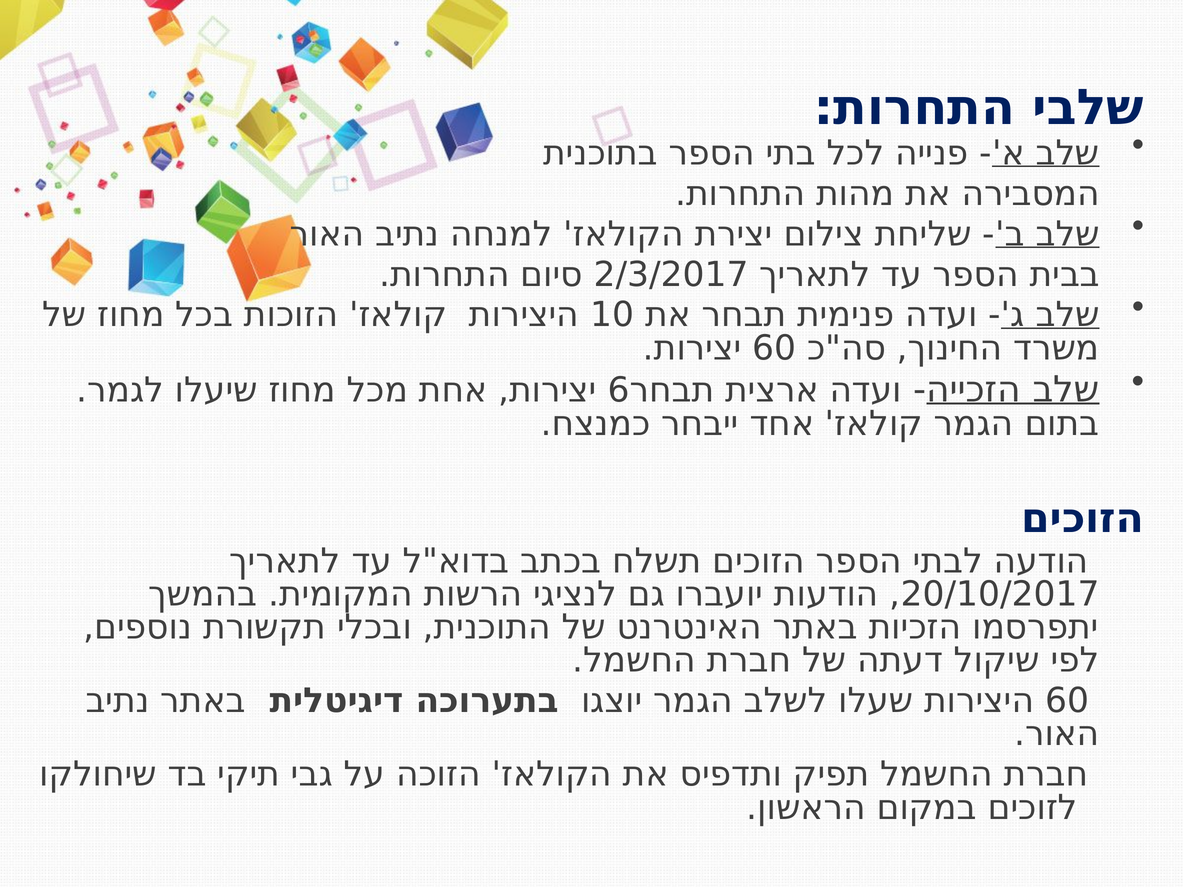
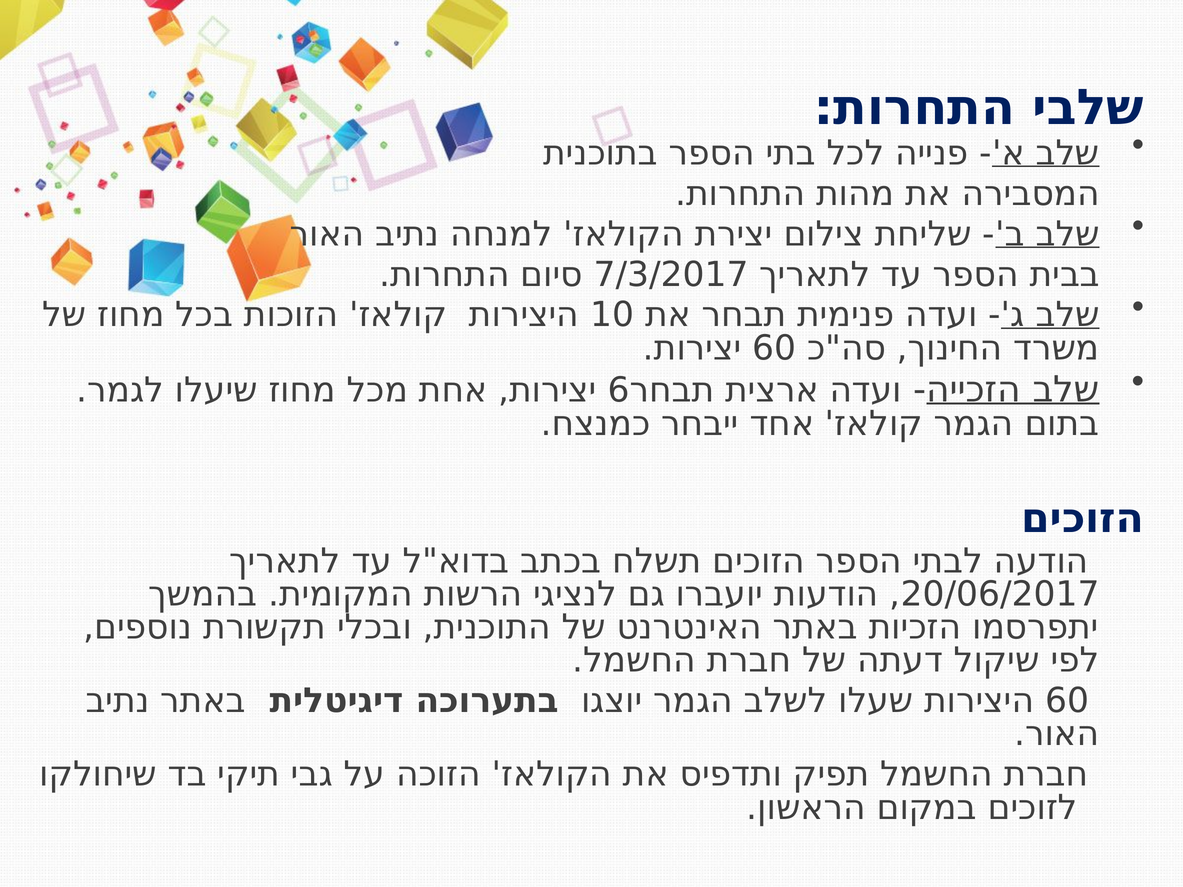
2/3/2017: 2/3/2017 -> 7/3/2017 (671, 275)
20/10/2017: 20/10/2017 -> 20/06/2017 (1000, 594)
